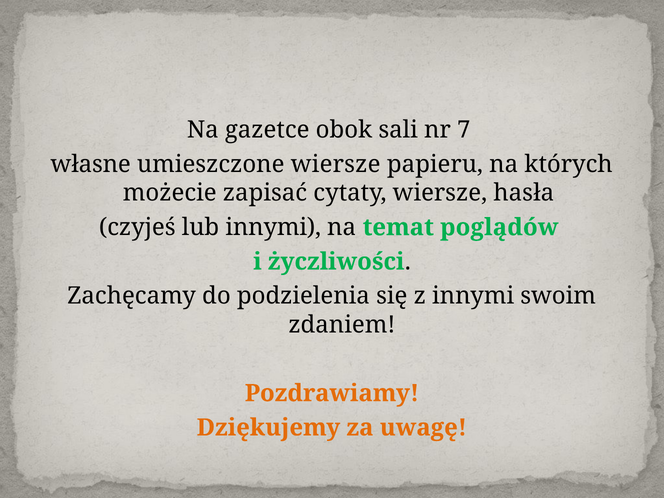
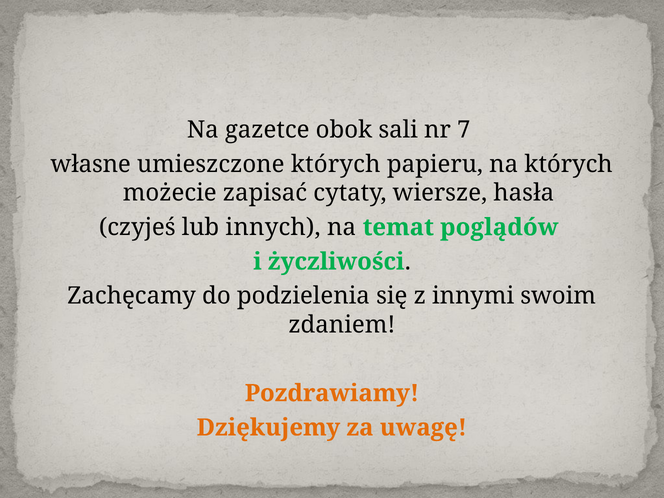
umieszczone wiersze: wiersze -> których (336, 164)
lub innymi: innymi -> innych (273, 227)
